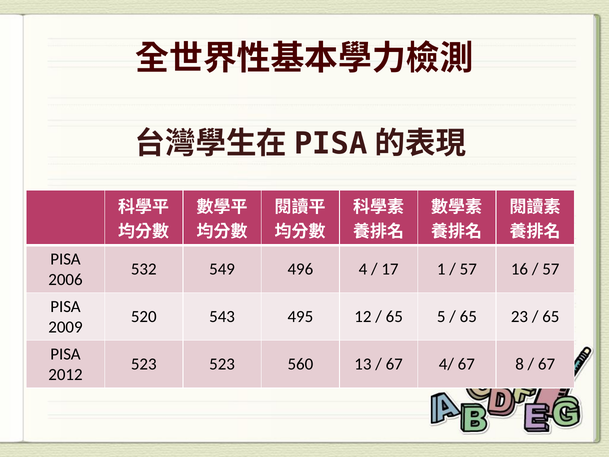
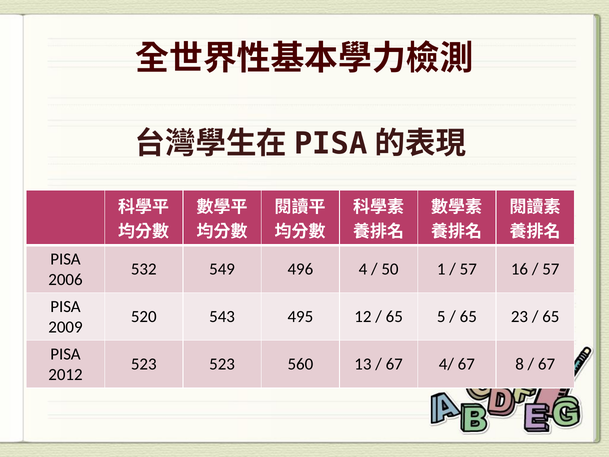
17: 17 -> 50 (390, 269)
